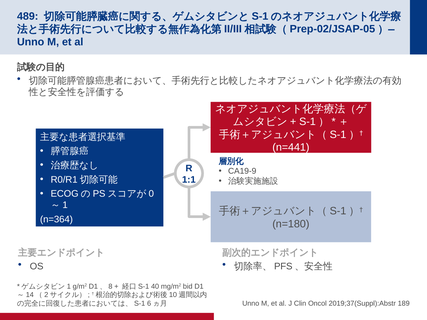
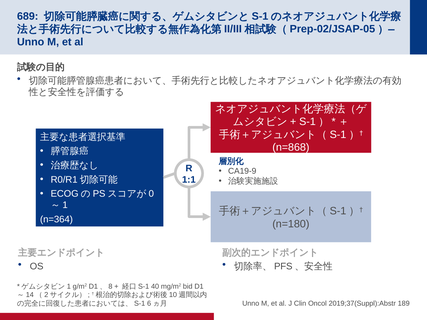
489: 489 -> 689 (28, 16)
n=441: n=441 -> n=868 (291, 147)
